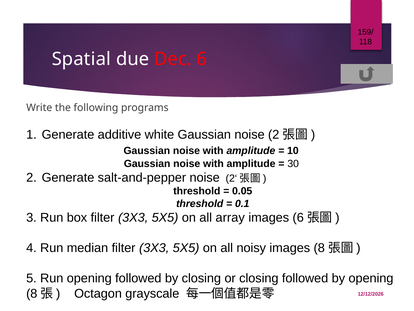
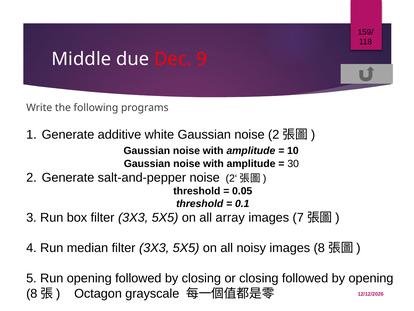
Spatial: Spatial -> Middle (81, 59)
Dec 6: 6 -> 9 (202, 59)
images 6: 6 -> 7 (298, 217)
